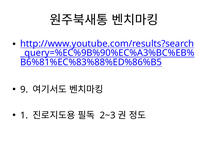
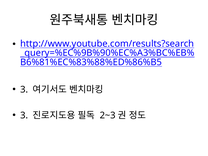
9: 9 -> 3 (24, 90)
1: 1 -> 3 (24, 115)
